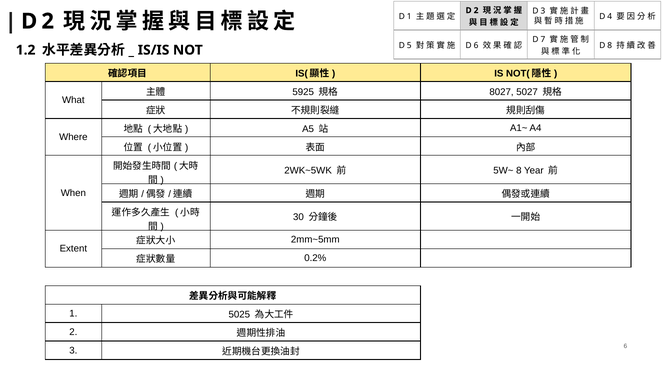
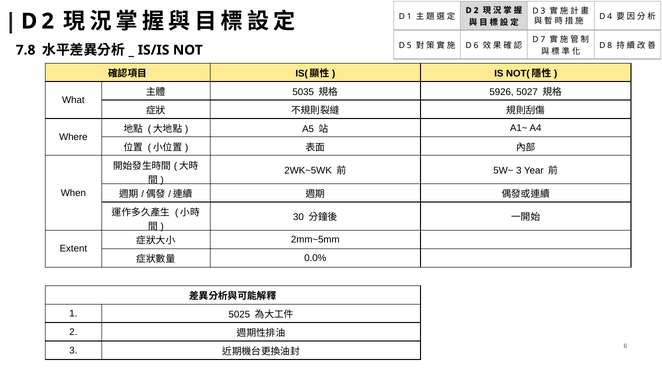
1.2: 1.2 -> 7.8 (26, 50)
5925: 5925 -> 5035 (303, 92)
8027: 8027 -> 5926 (502, 92)
5W~ 8: 8 -> 3 (519, 171)
0.2%: 0.2% -> 0.0% (315, 258)
